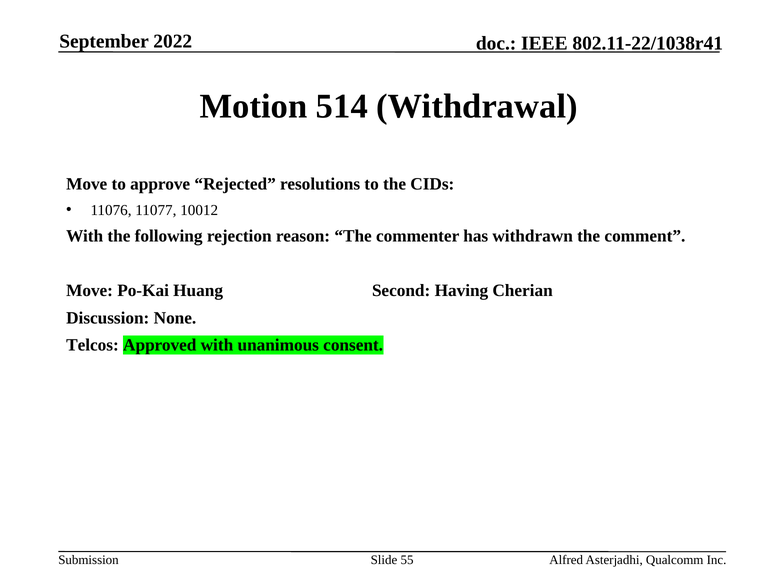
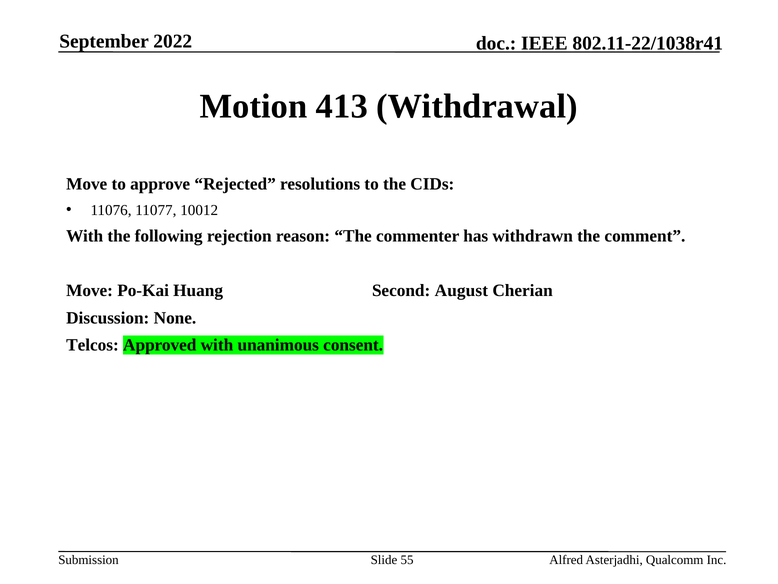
514: 514 -> 413 (342, 106)
Having: Having -> August (461, 290)
